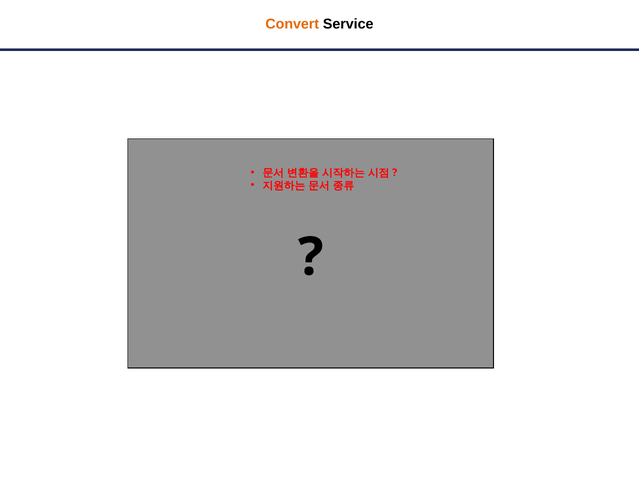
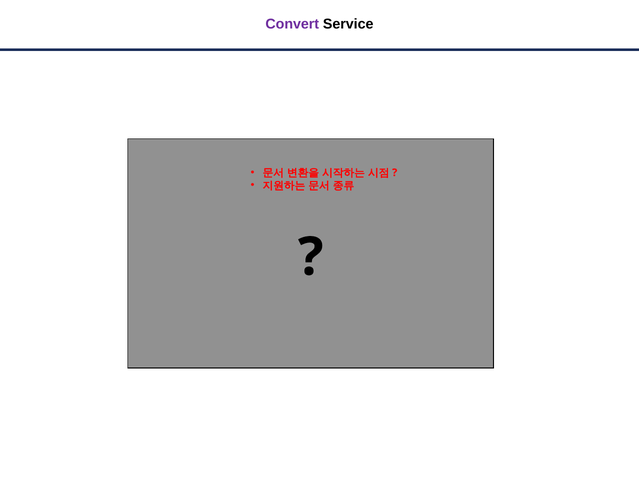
Convert colour: orange -> purple (292, 24)
